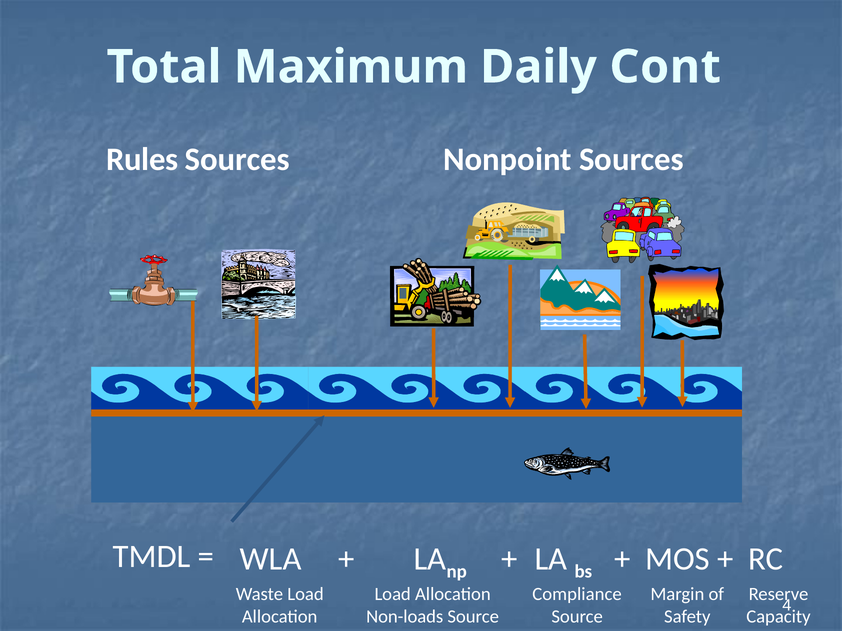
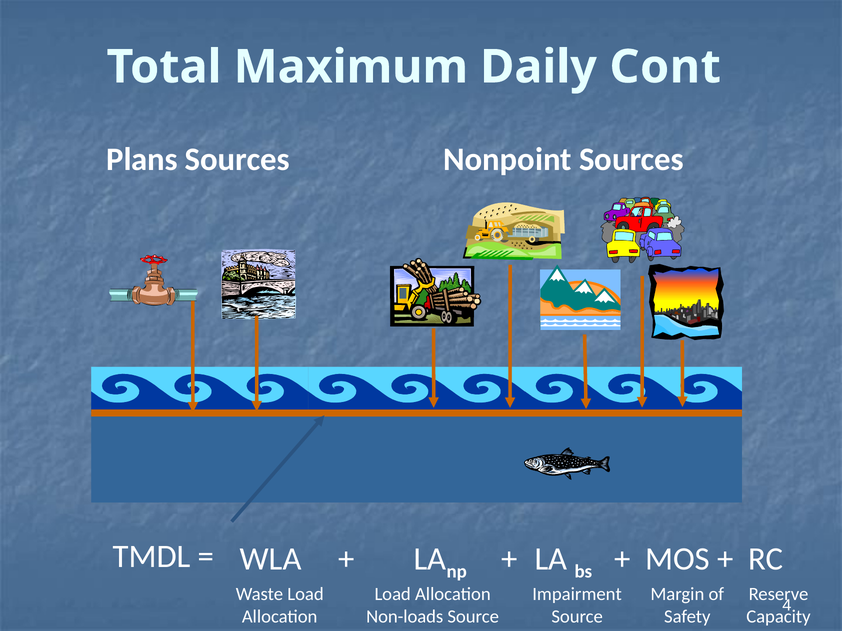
Rules: Rules -> Plans (142, 159)
Compliance: Compliance -> Impairment (577, 595)
